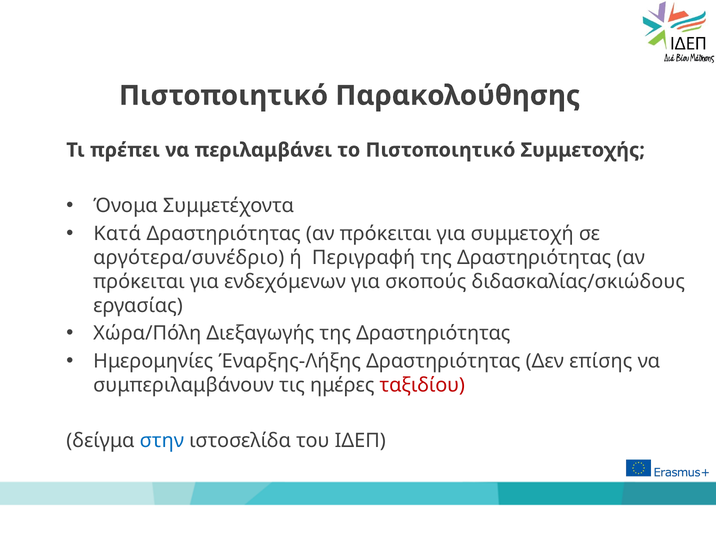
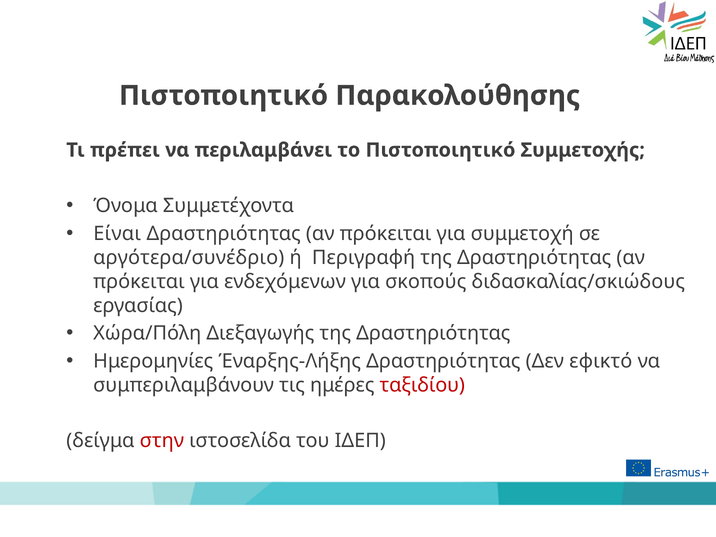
Κατά: Κατά -> Είναι (117, 234)
επίσης: επίσης -> εφικτό (601, 361)
στην colour: blue -> red (162, 441)
